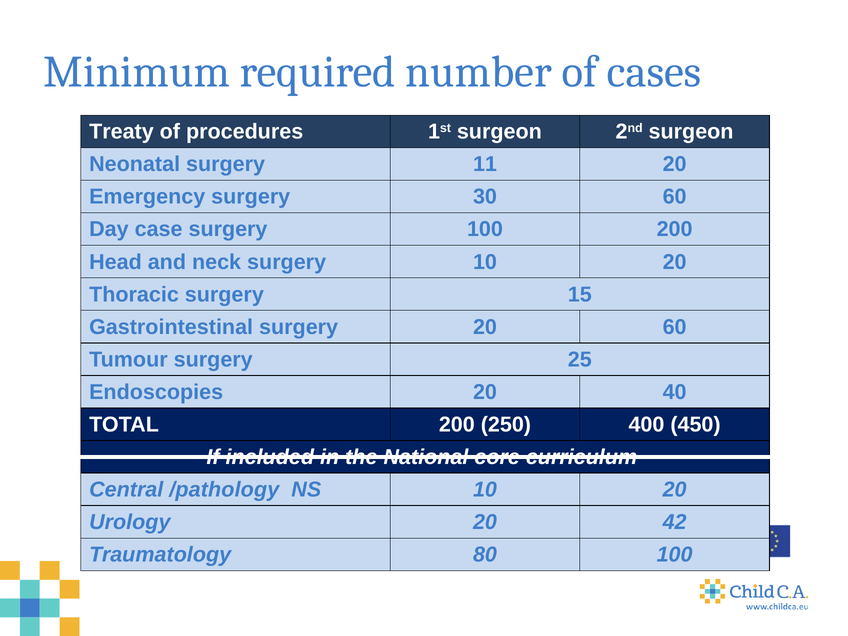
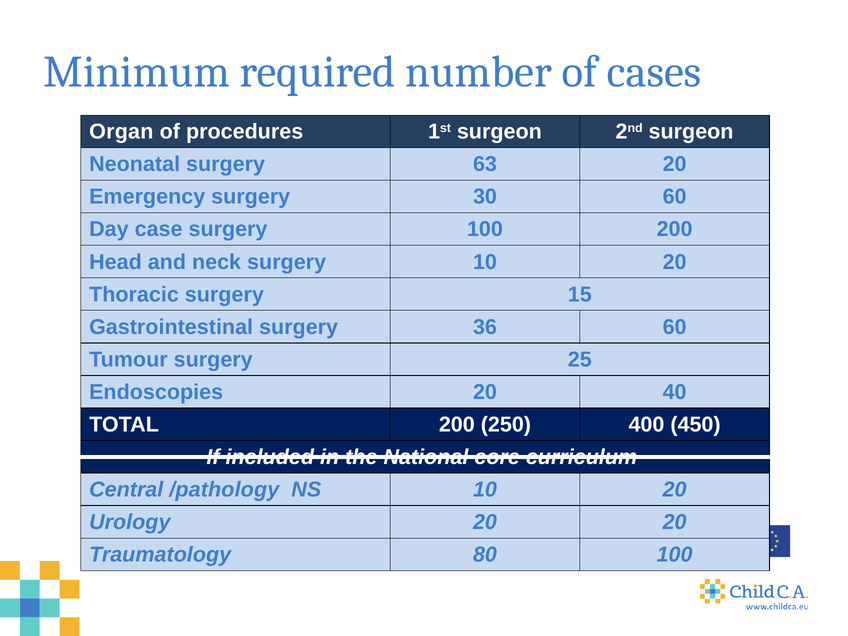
Treaty: Treaty -> Organ (121, 132)
11: 11 -> 63 (485, 164)
surgery 20: 20 -> 36 (485, 327)
20 42: 42 -> 20 (675, 522)
